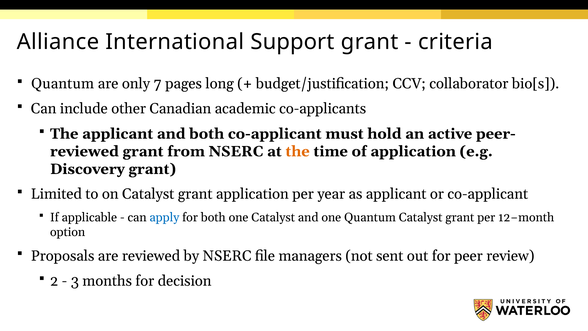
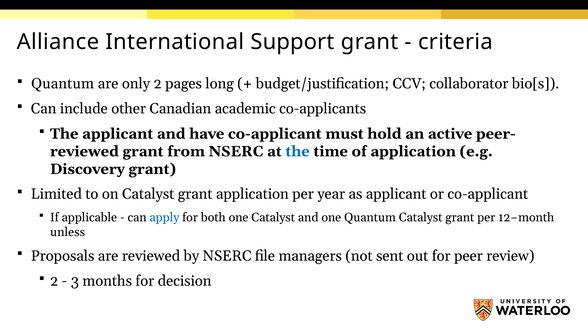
only 7: 7 -> 2 (158, 84)
and both: both -> have (207, 134)
the colour: orange -> blue (298, 151)
option: option -> unless (68, 232)
